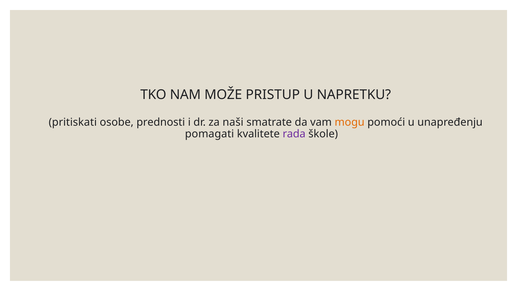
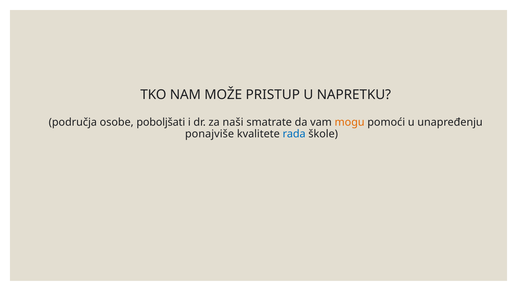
pritiskati: pritiskati -> područja (73, 122)
prednosti: prednosti -> poboljšati (161, 122)
pomagati: pomagati -> ponajviše (210, 134)
rada colour: purple -> blue (294, 134)
